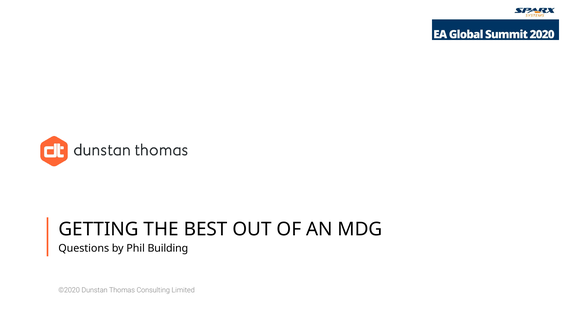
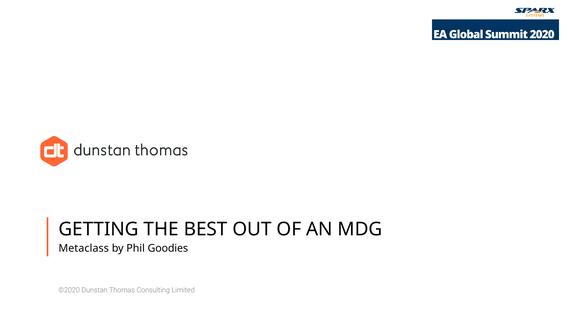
Questions: Questions -> Metaclass (84, 248)
Building: Building -> Goodies (168, 248)
